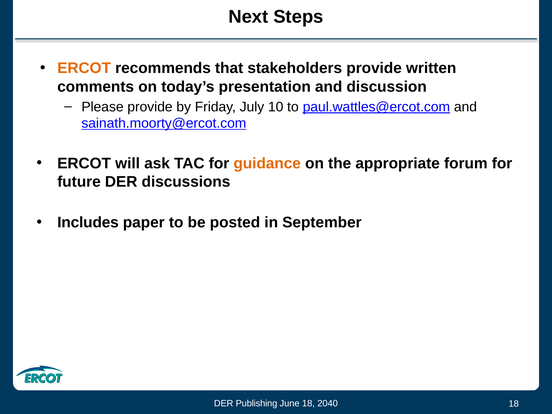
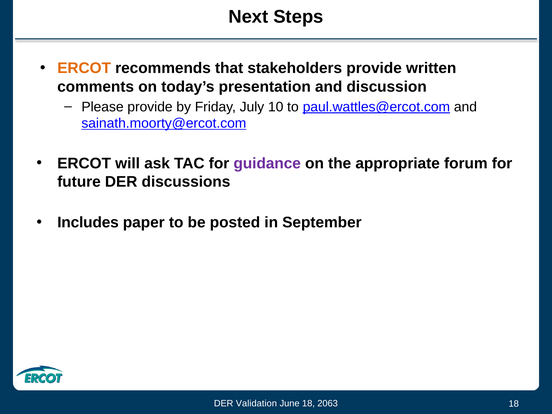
guidance colour: orange -> purple (267, 163)
Publishing: Publishing -> Validation (256, 404)
2040: 2040 -> 2063 (328, 404)
